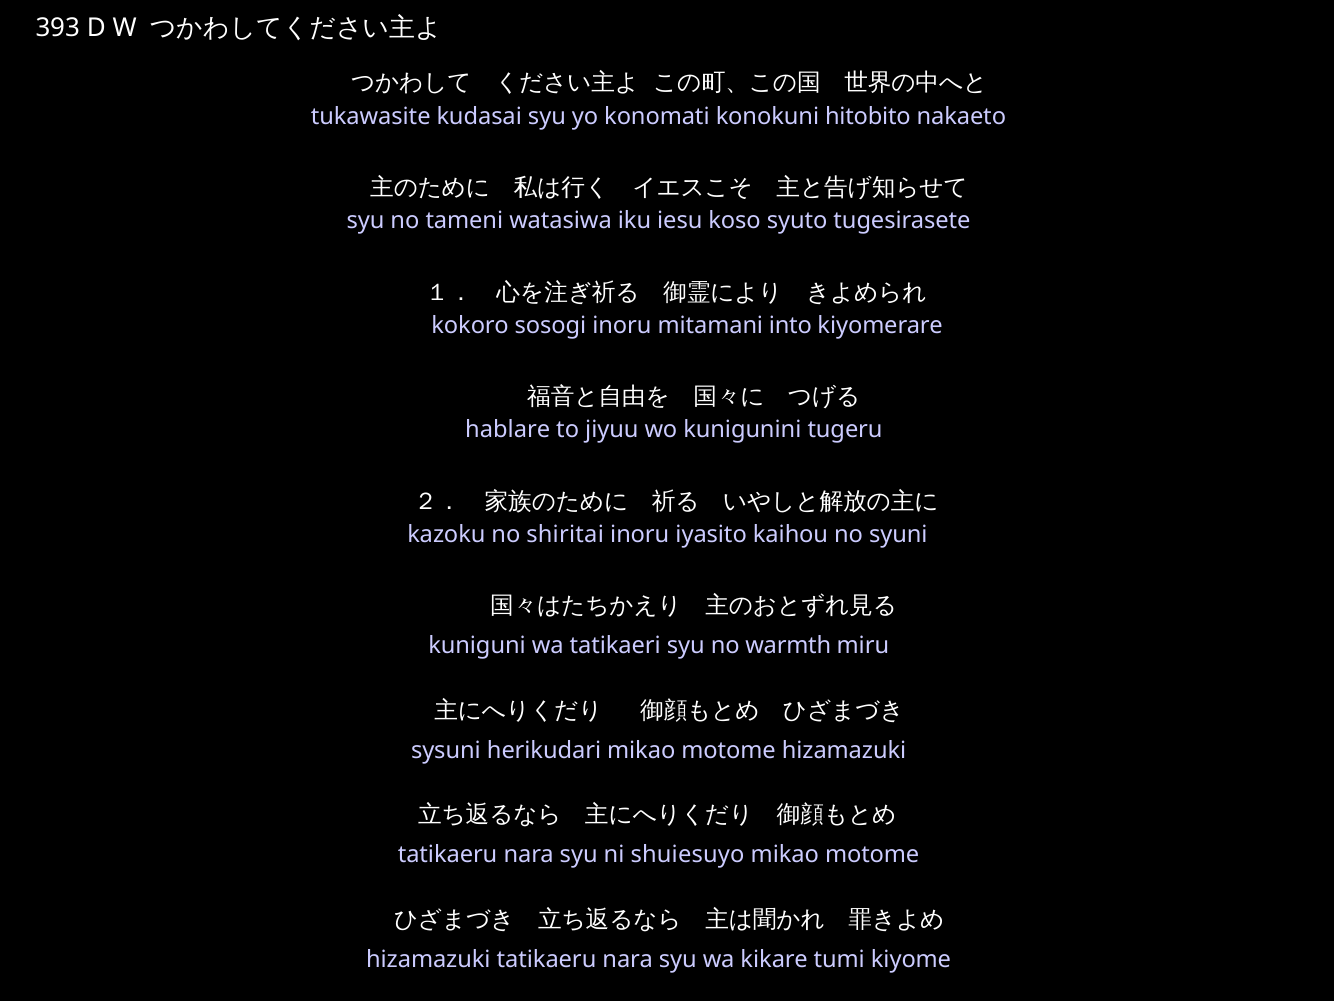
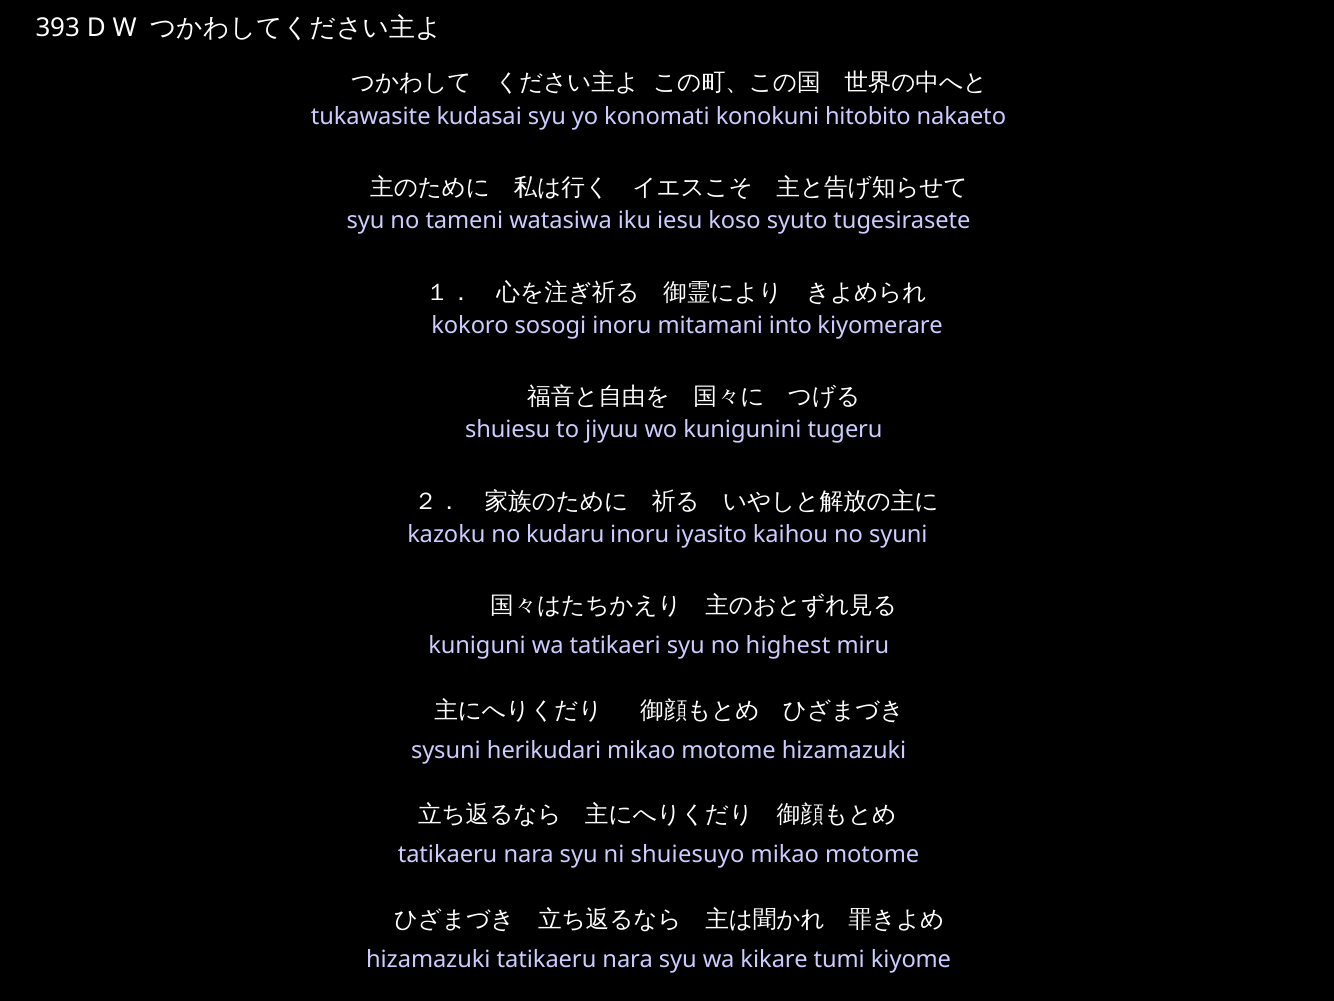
hablare: hablare -> shuiesu (508, 430)
shiritai: shiritai -> kudaru (565, 534)
warmth: warmth -> highest (788, 646)
